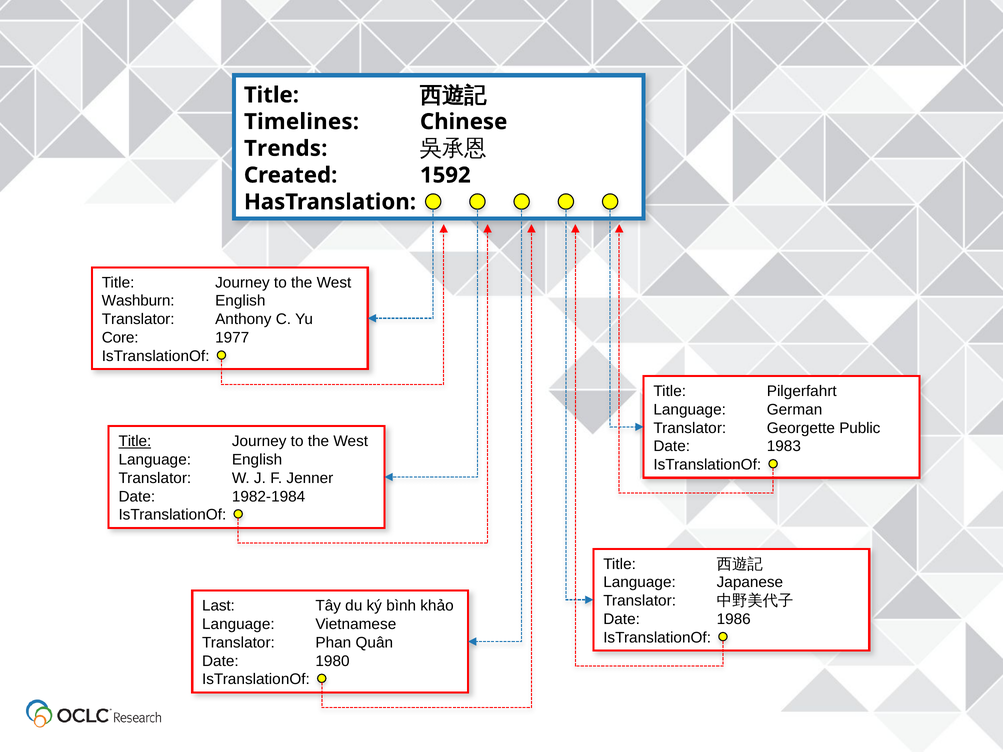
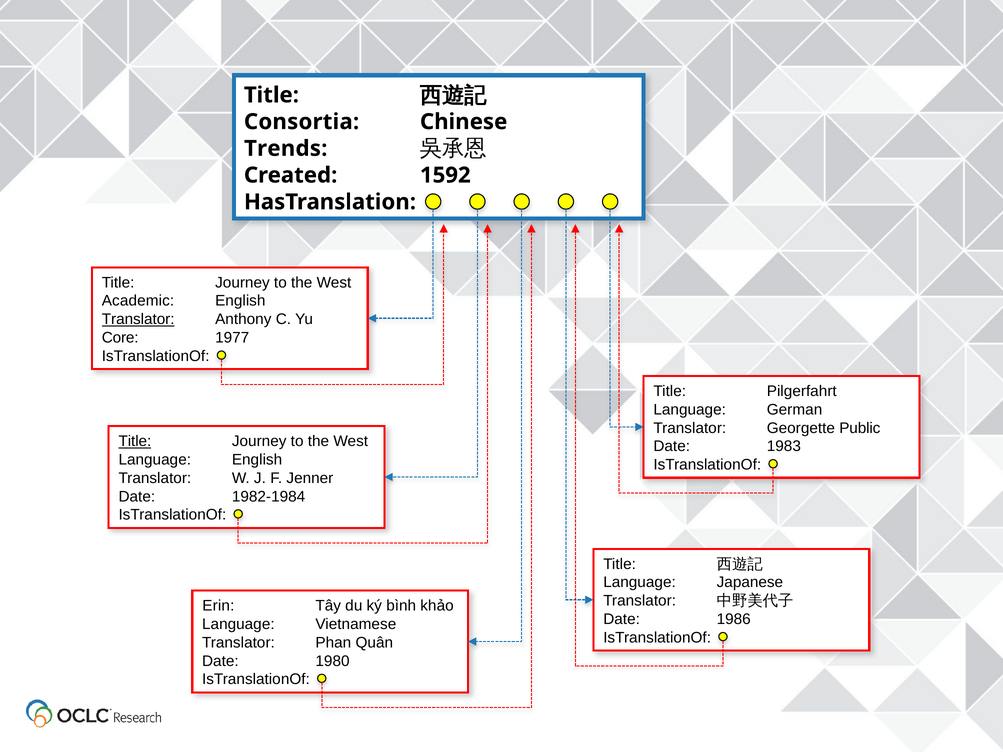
Timelines: Timelines -> Consortia (302, 122)
Washburn: Washburn -> Academic (138, 301)
Translator underline: none -> present (138, 319)
Last: Last -> Erin (218, 606)
